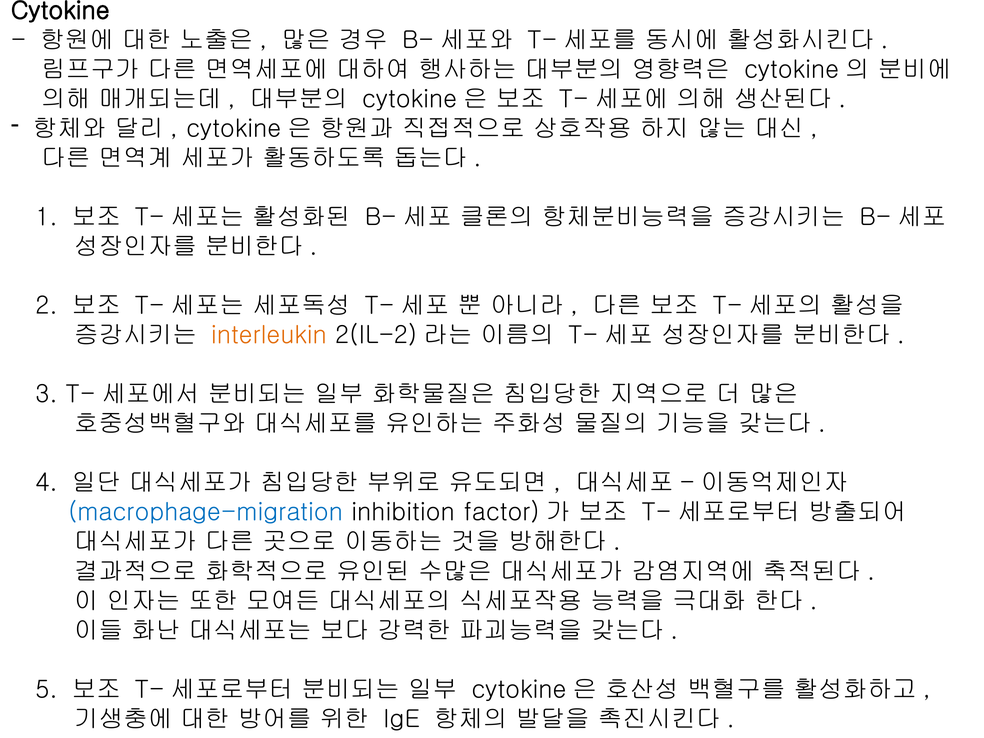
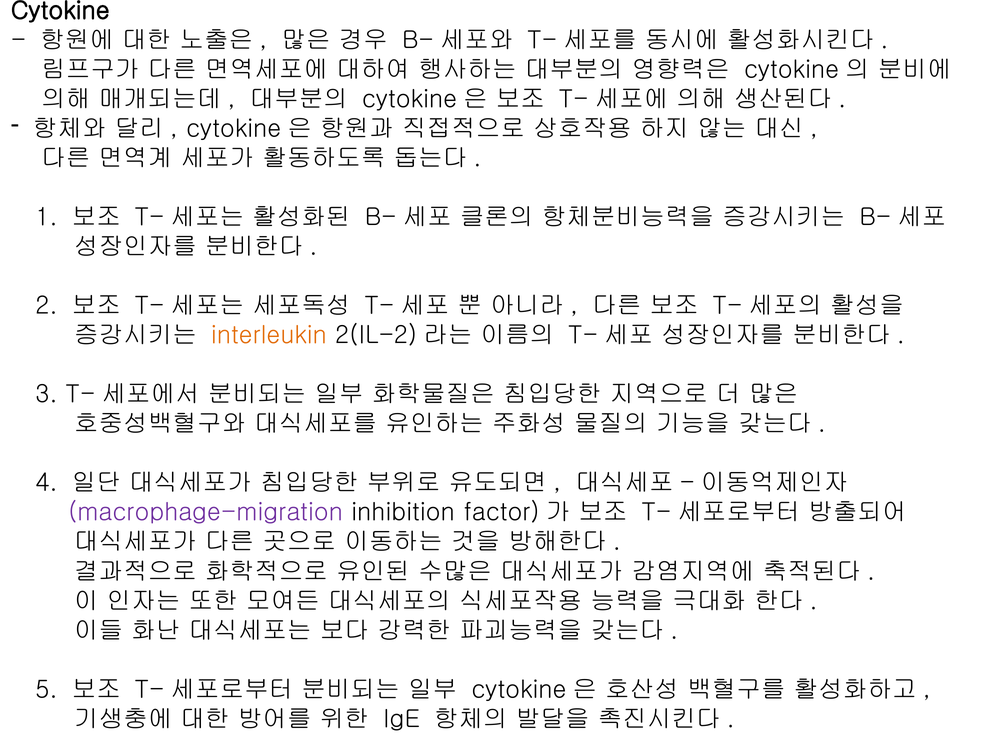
macrophage-migration colour: blue -> purple (206, 512)
